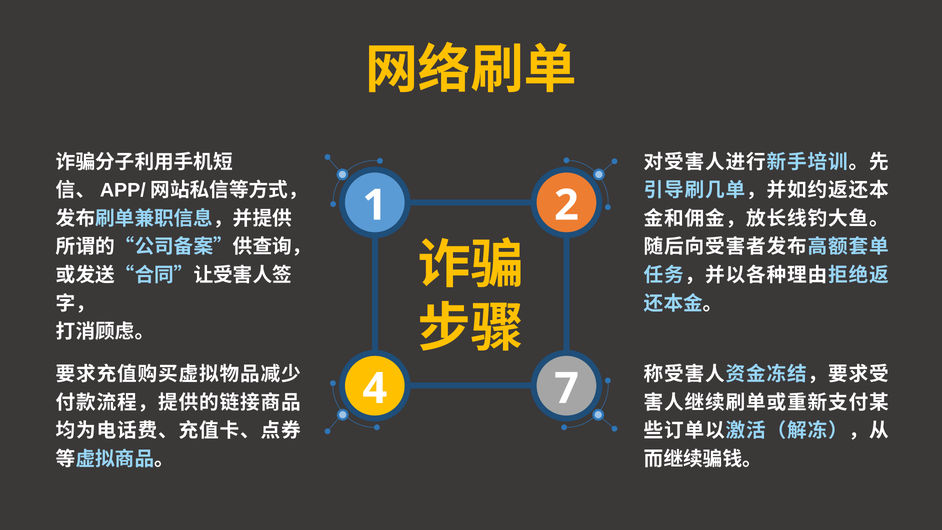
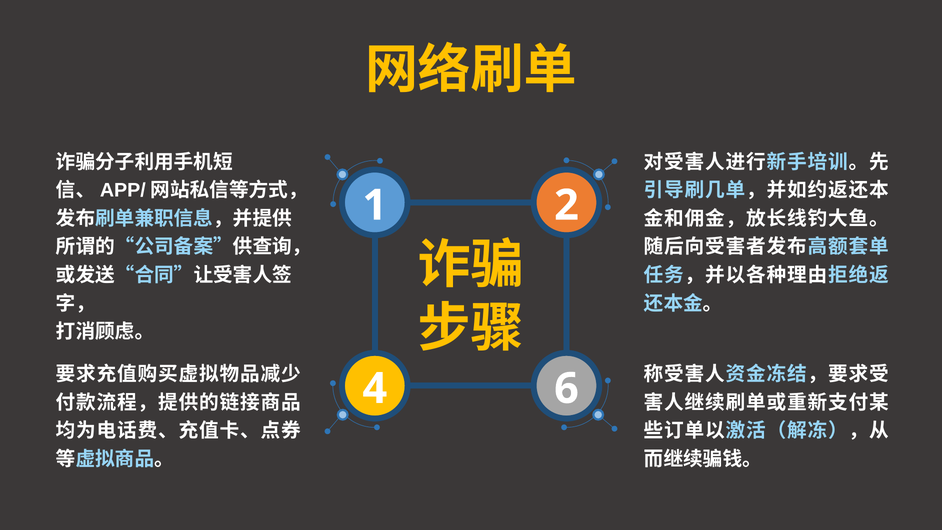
7: 7 -> 6 (566, 389)
